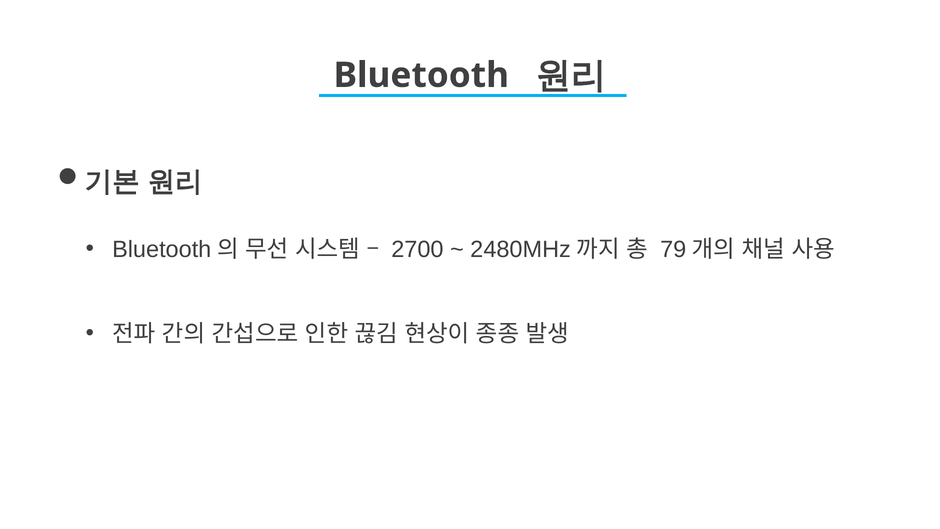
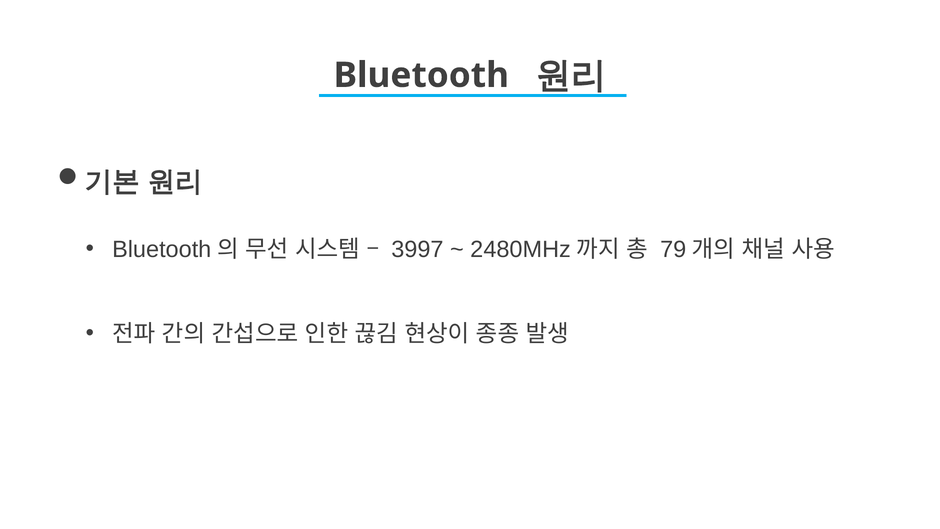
2700: 2700 -> 3997 (417, 249)
